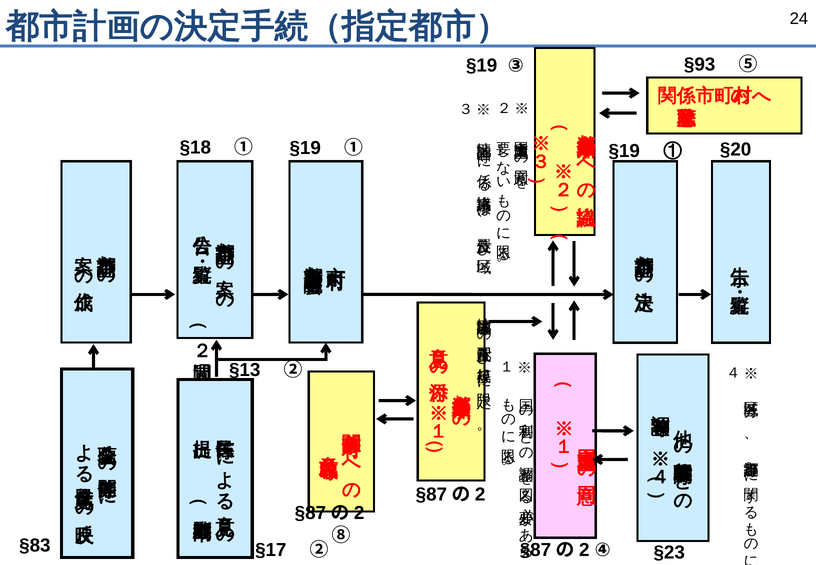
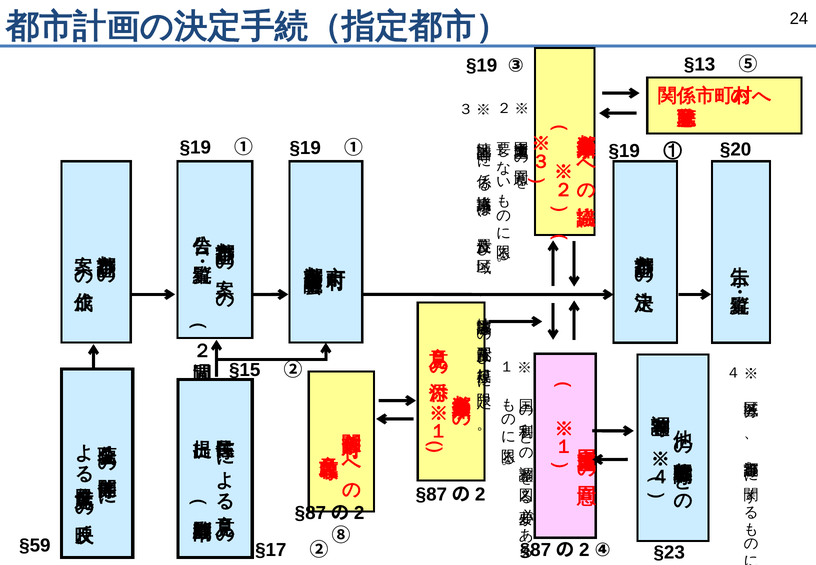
§93: §93 -> §13 (700, 64)
§18: §18 -> §19 (195, 148)
§13: §13 -> §15 (245, 370)
§83: §83 -> §59 (35, 545)
